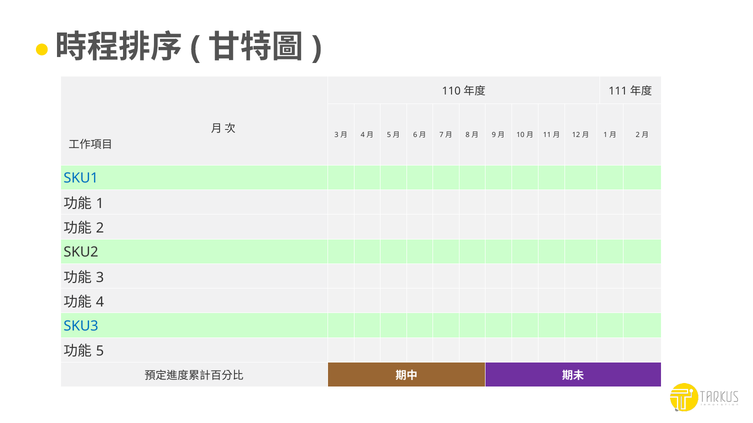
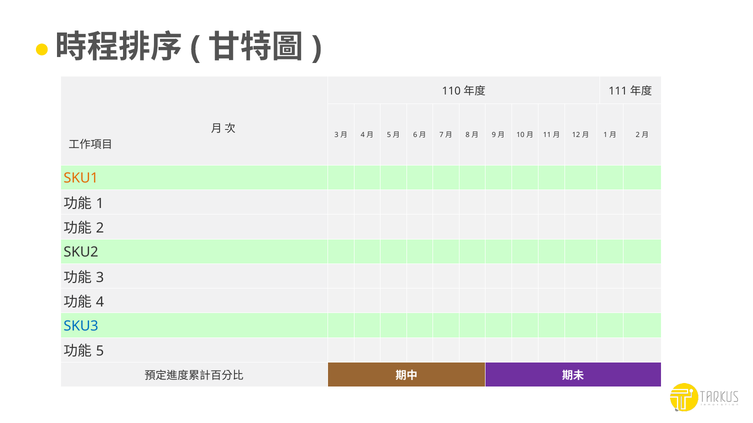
SKU1 colour: blue -> orange (81, 178)
